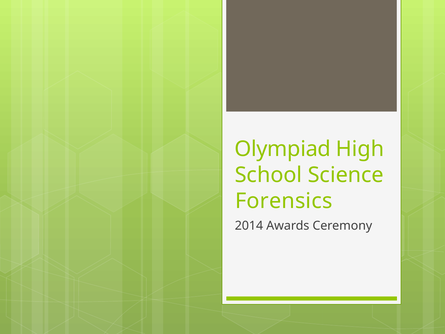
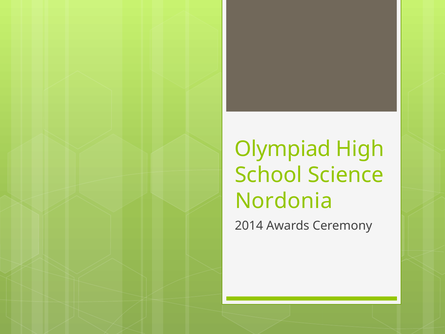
Forensics: Forensics -> Nordonia (284, 201)
